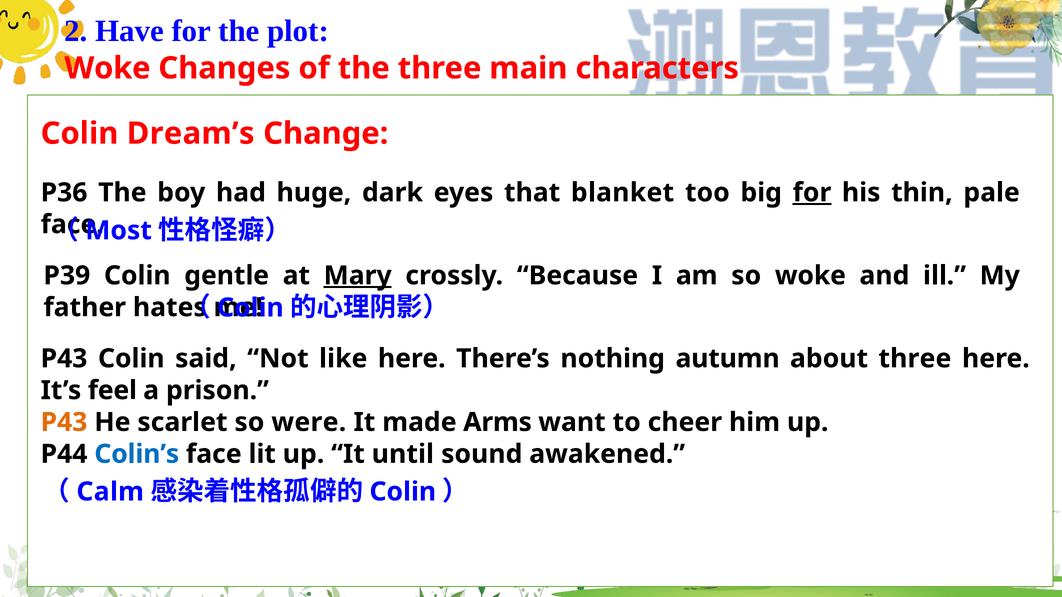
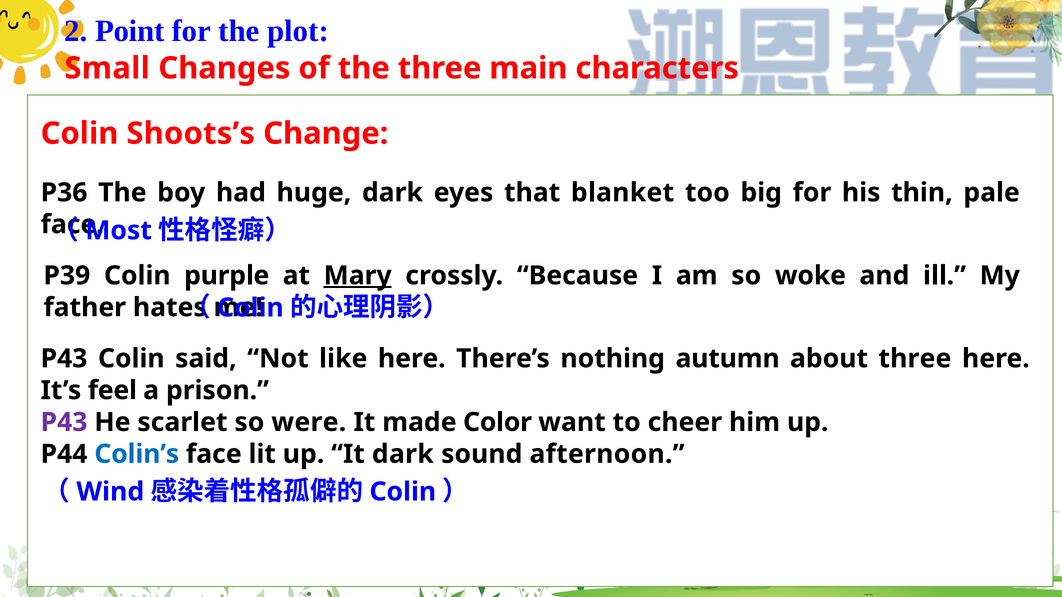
Have: Have -> Point (130, 31)
Woke: Woke -> Small (107, 68)
Dream’s: Dream’s -> Shoots’s (191, 134)
for underline: present -> none (812, 193)
gentle: gentle -> purple (227, 276)
P43 colour: orange -> purple (64, 422)
Arms: Arms -> Color (498, 422)
It until: until -> dark (403, 454)
awakened: awakened -> afternoon (607, 454)
Calm: Calm -> Wind (110, 492)
